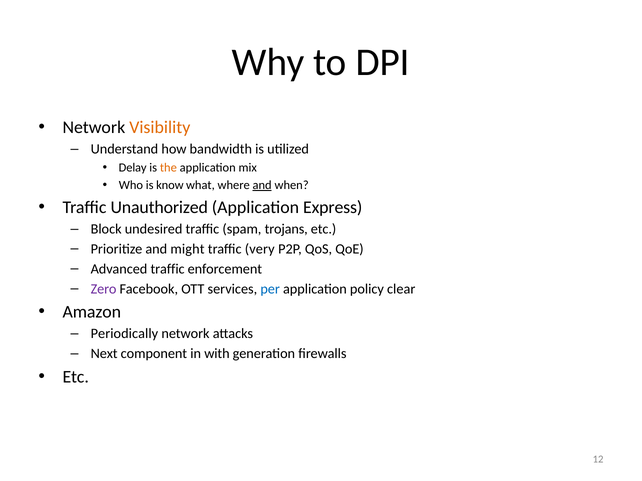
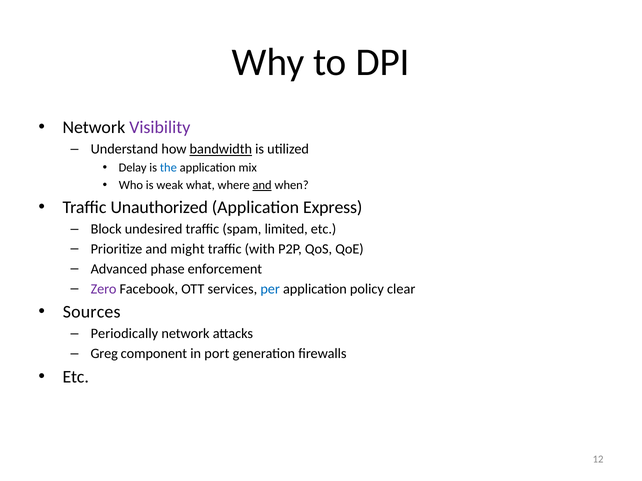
Visibility colour: orange -> purple (160, 128)
bandwidth underline: none -> present (221, 149)
the colour: orange -> blue (168, 168)
know: know -> weak (170, 185)
trojans: trojans -> limited (286, 229)
very: very -> with (260, 249)
Advanced traffic: traffic -> phase (168, 269)
Amazon: Amazon -> Sources (92, 312)
Next: Next -> Greg (104, 354)
with: with -> port (217, 354)
